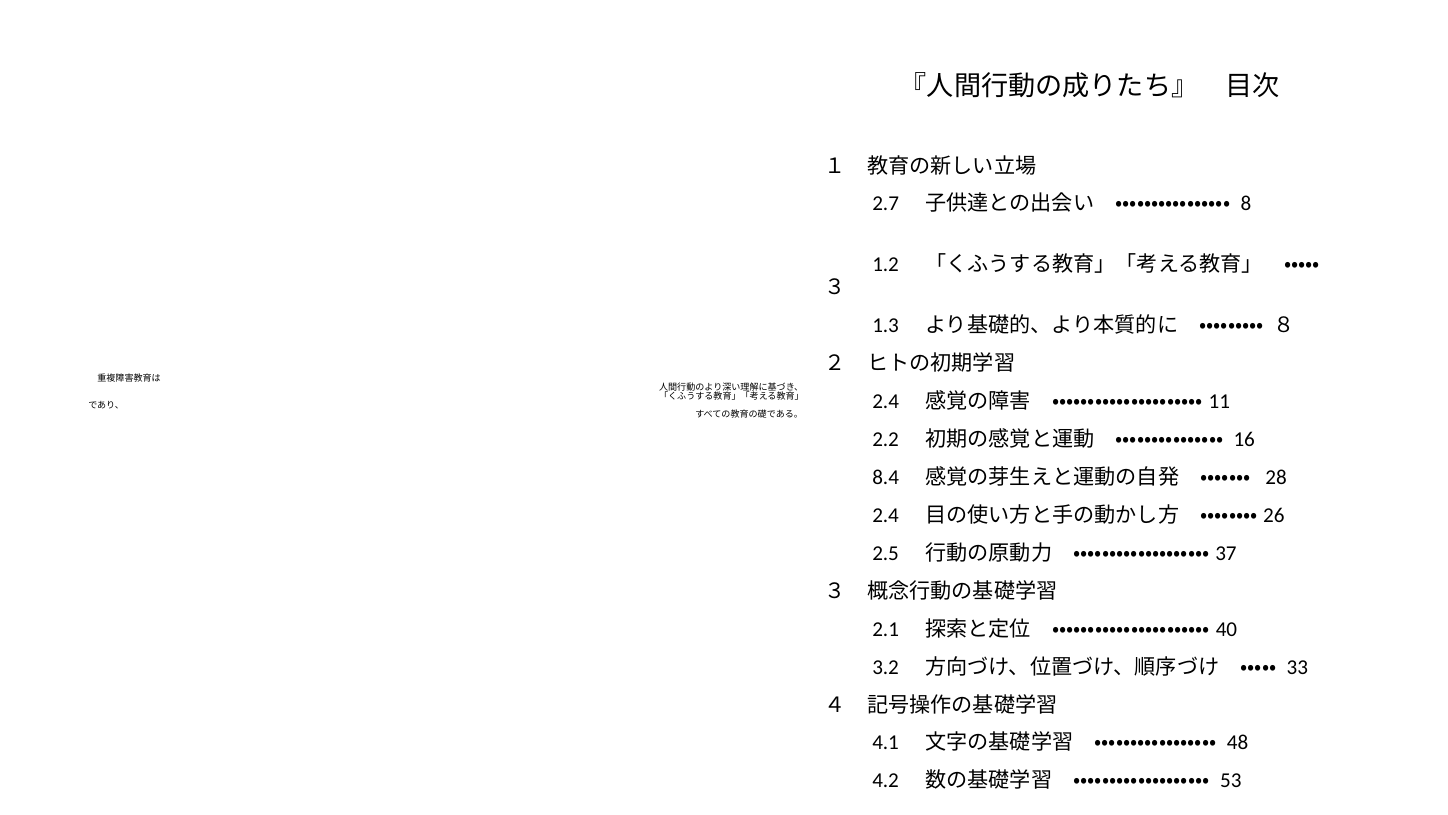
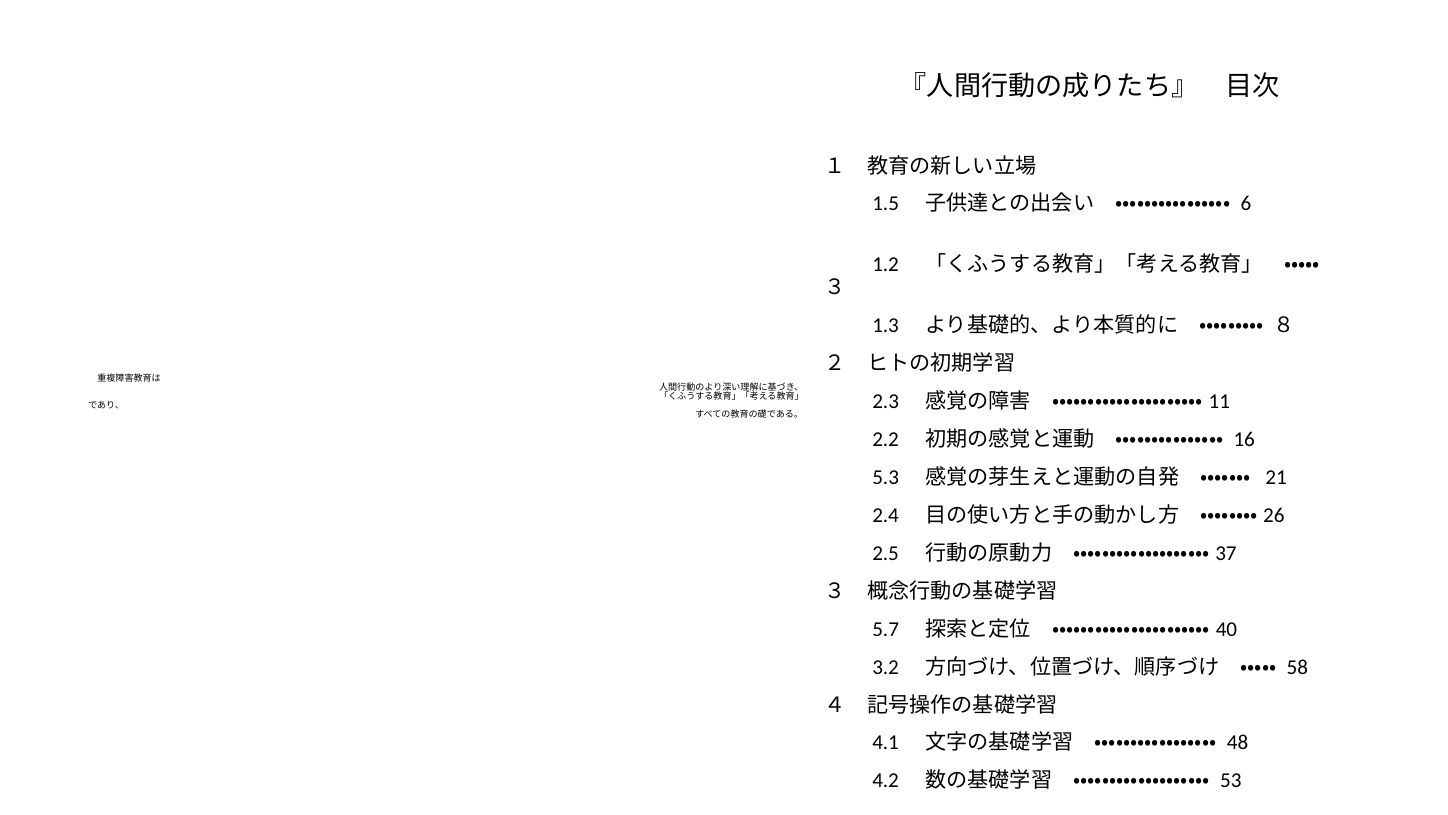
2.7: 2.7 -> 1.5 (886, 204)
8: 8 -> 6 (1246, 204)
2.4: 2.4 -> 2.3 (886, 401)
8.4: 8.4 -> 5.3 (886, 477)
28: 28 -> 21 (1276, 477)
2.1: 2.1 -> 5.7 (886, 629)
33: 33 -> 58 (1297, 667)
